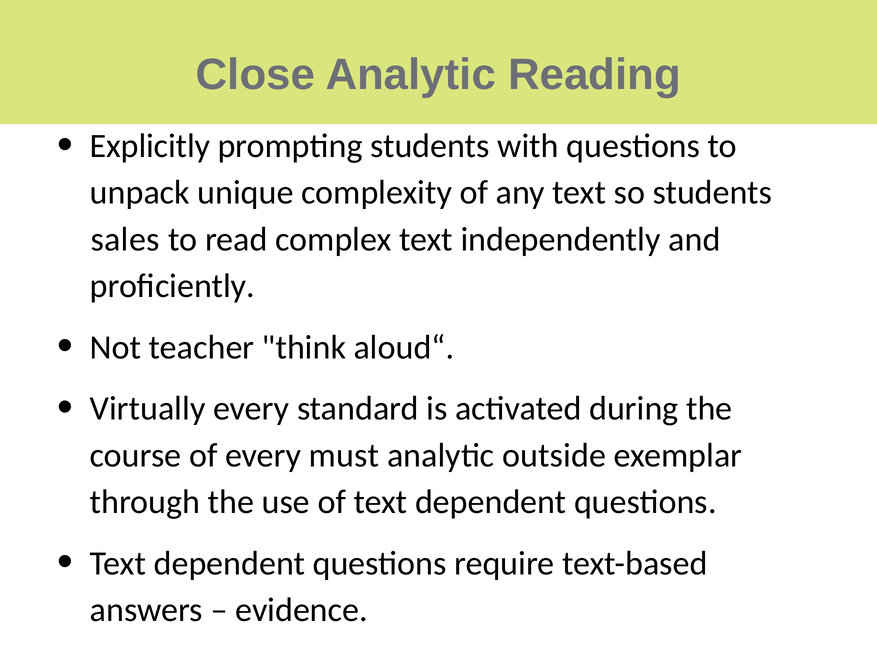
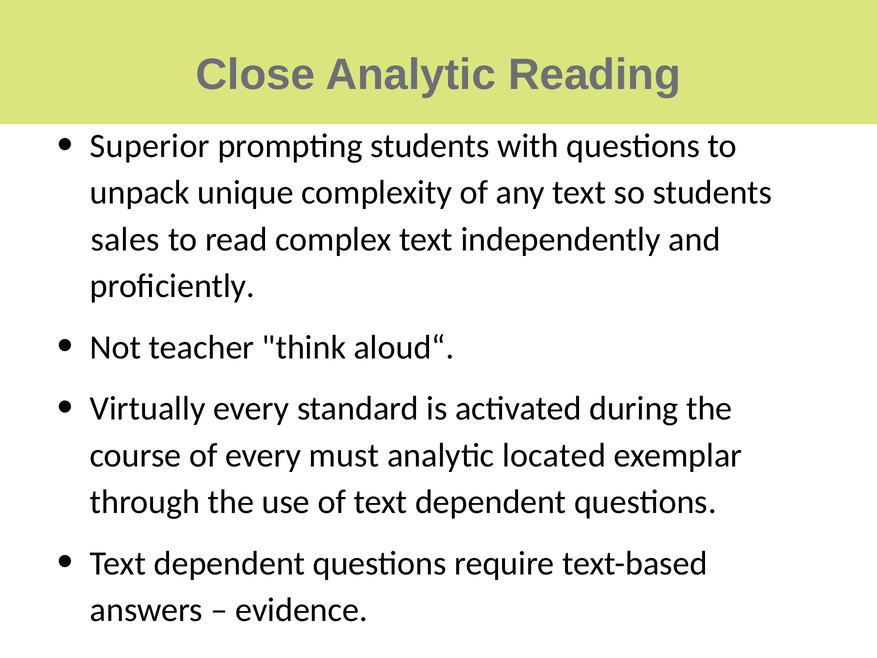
Explicitly: Explicitly -> Superior (150, 146)
outside: outside -> located (554, 455)
